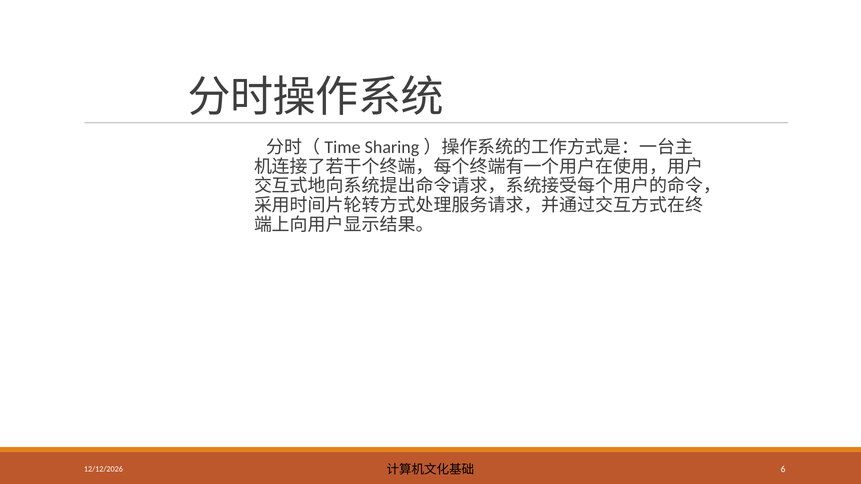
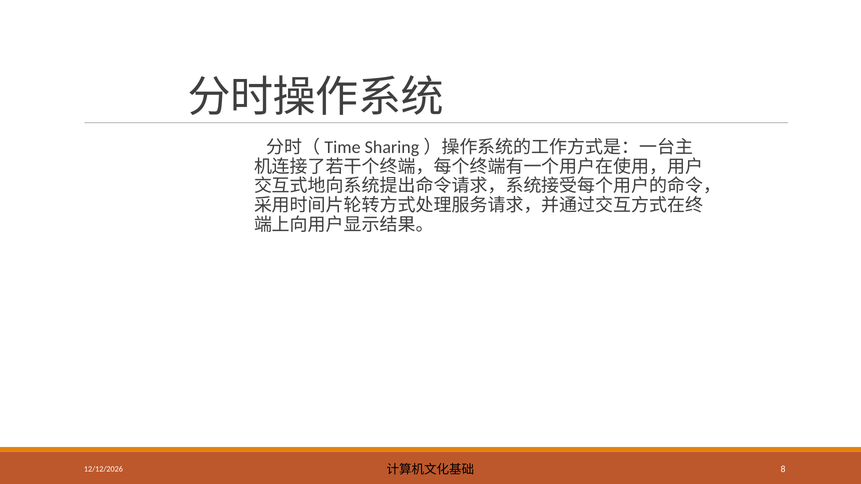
6: 6 -> 8 (783, 470)
